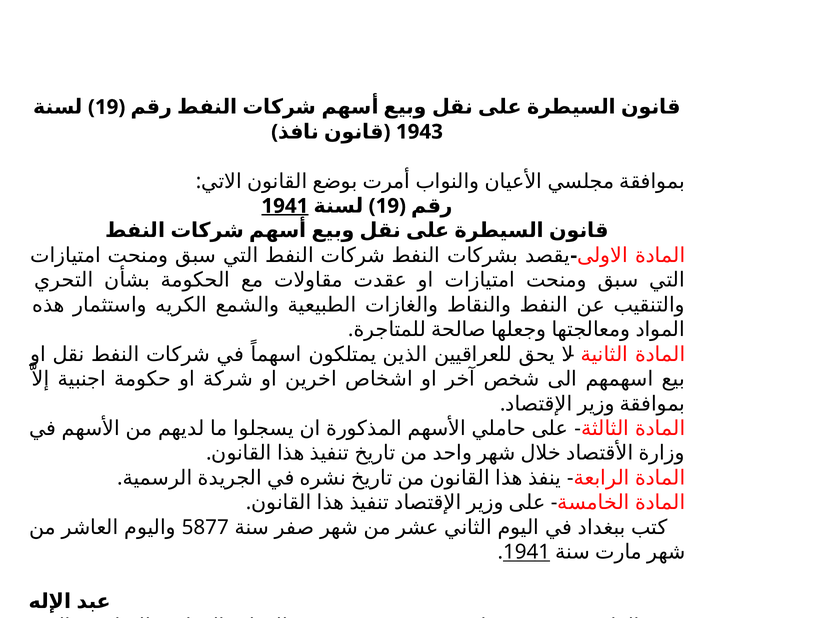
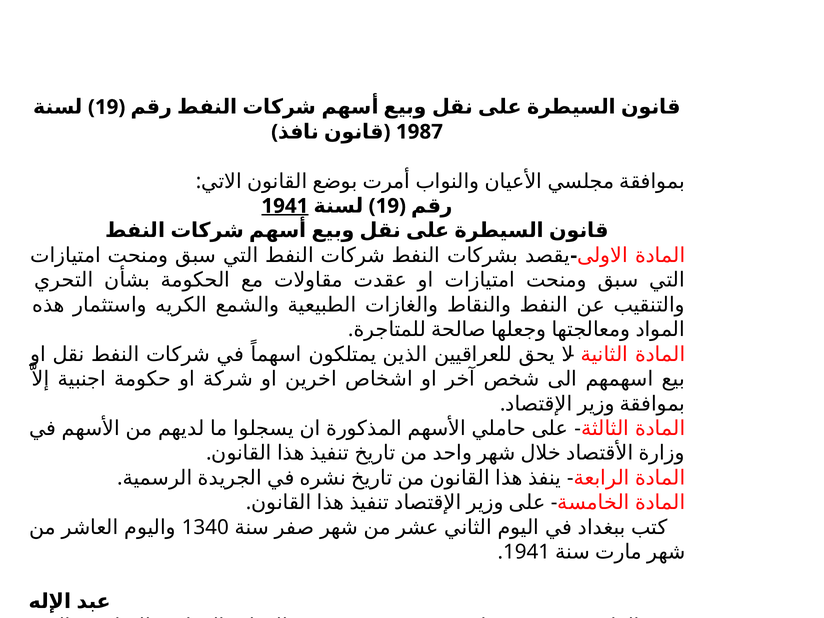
1943: 1943 -> 1987 (419, 132)
5877: 5877 -> 1340 (205, 527)
1941 underline: present -> none (527, 552)
